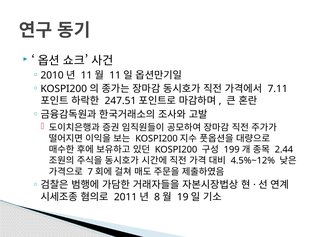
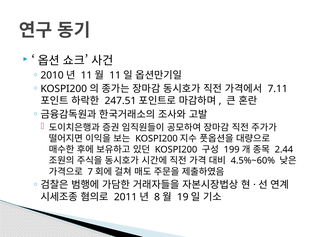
4.5%~12%: 4.5%~12% -> 4.5%~60% (253, 161)
